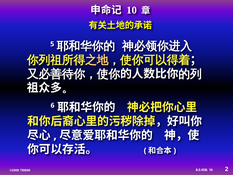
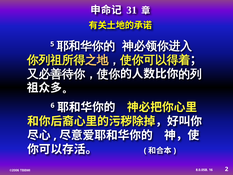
10: 10 -> 31 (132, 10)
